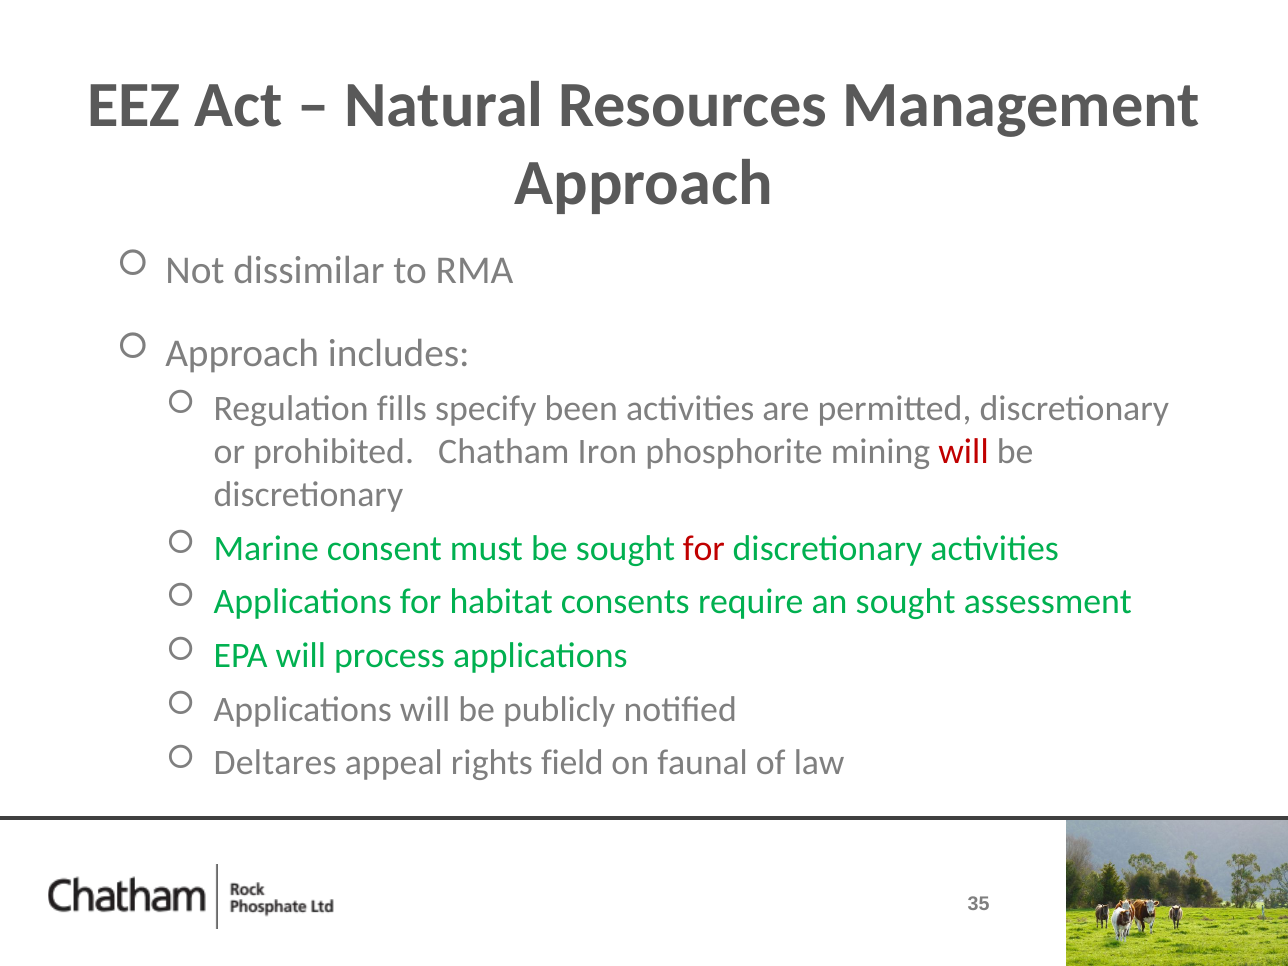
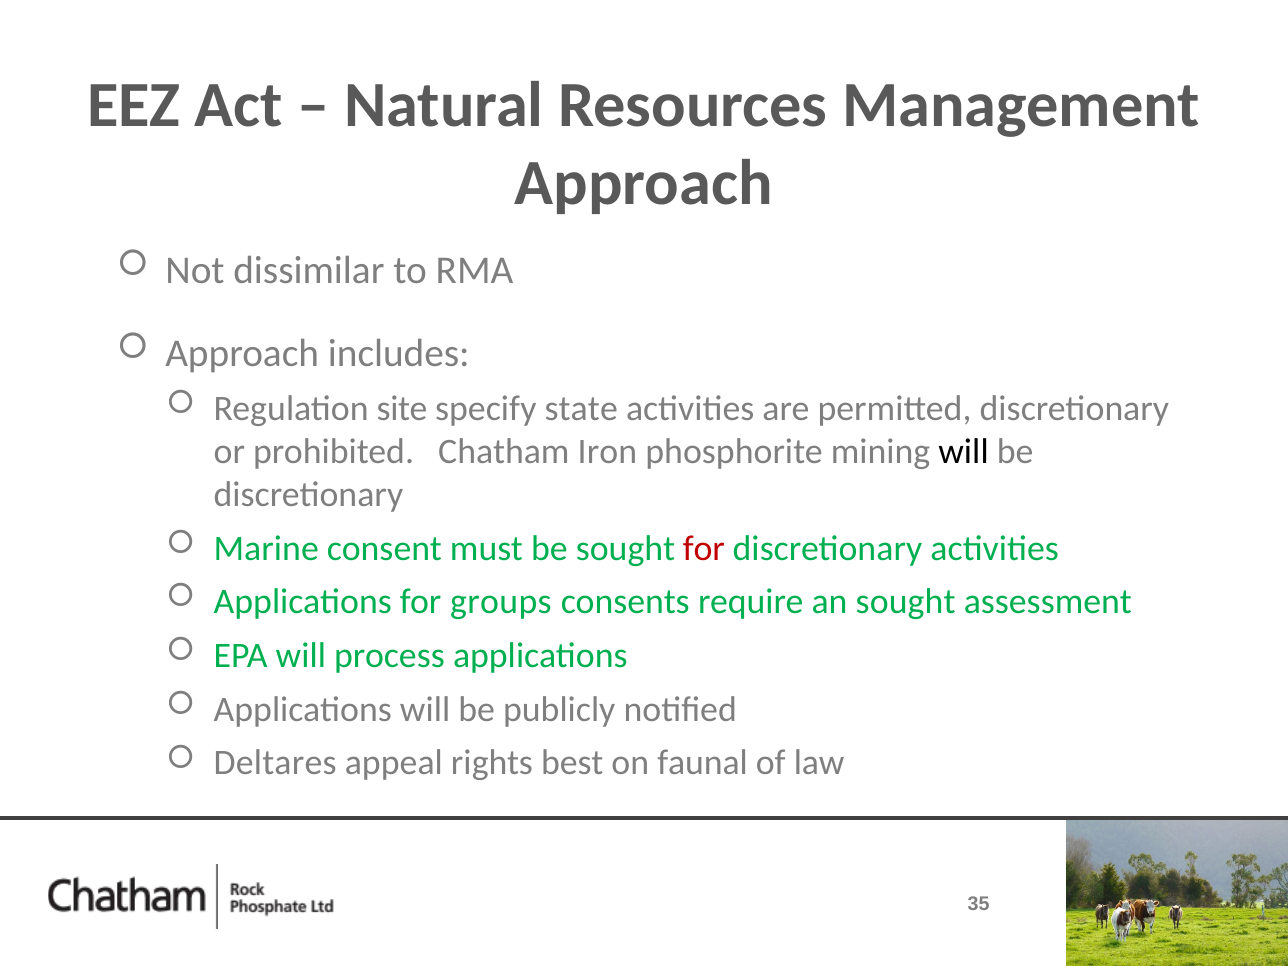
fills: fills -> site (402, 409)
been: been -> state (581, 409)
will colour: red -> black (964, 452)
habitat: habitat -> groups (501, 602)
field: field -> best (572, 763)
